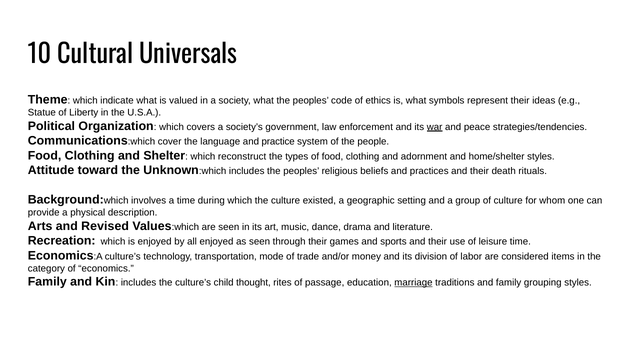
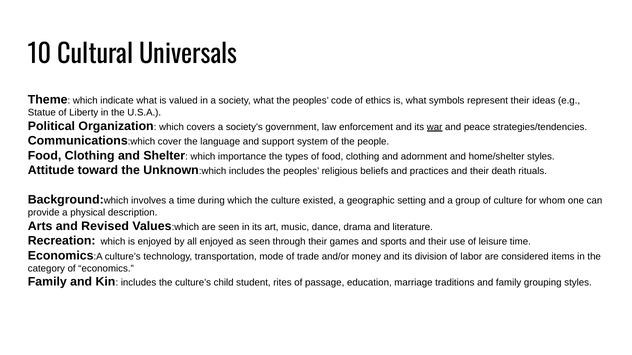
practice: practice -> support (278, 142)
reconstruct: reconstruct -> importance (242, 157)
thought: thought -> student (253, 283)
marriage underline: present -> none (413, 283)
